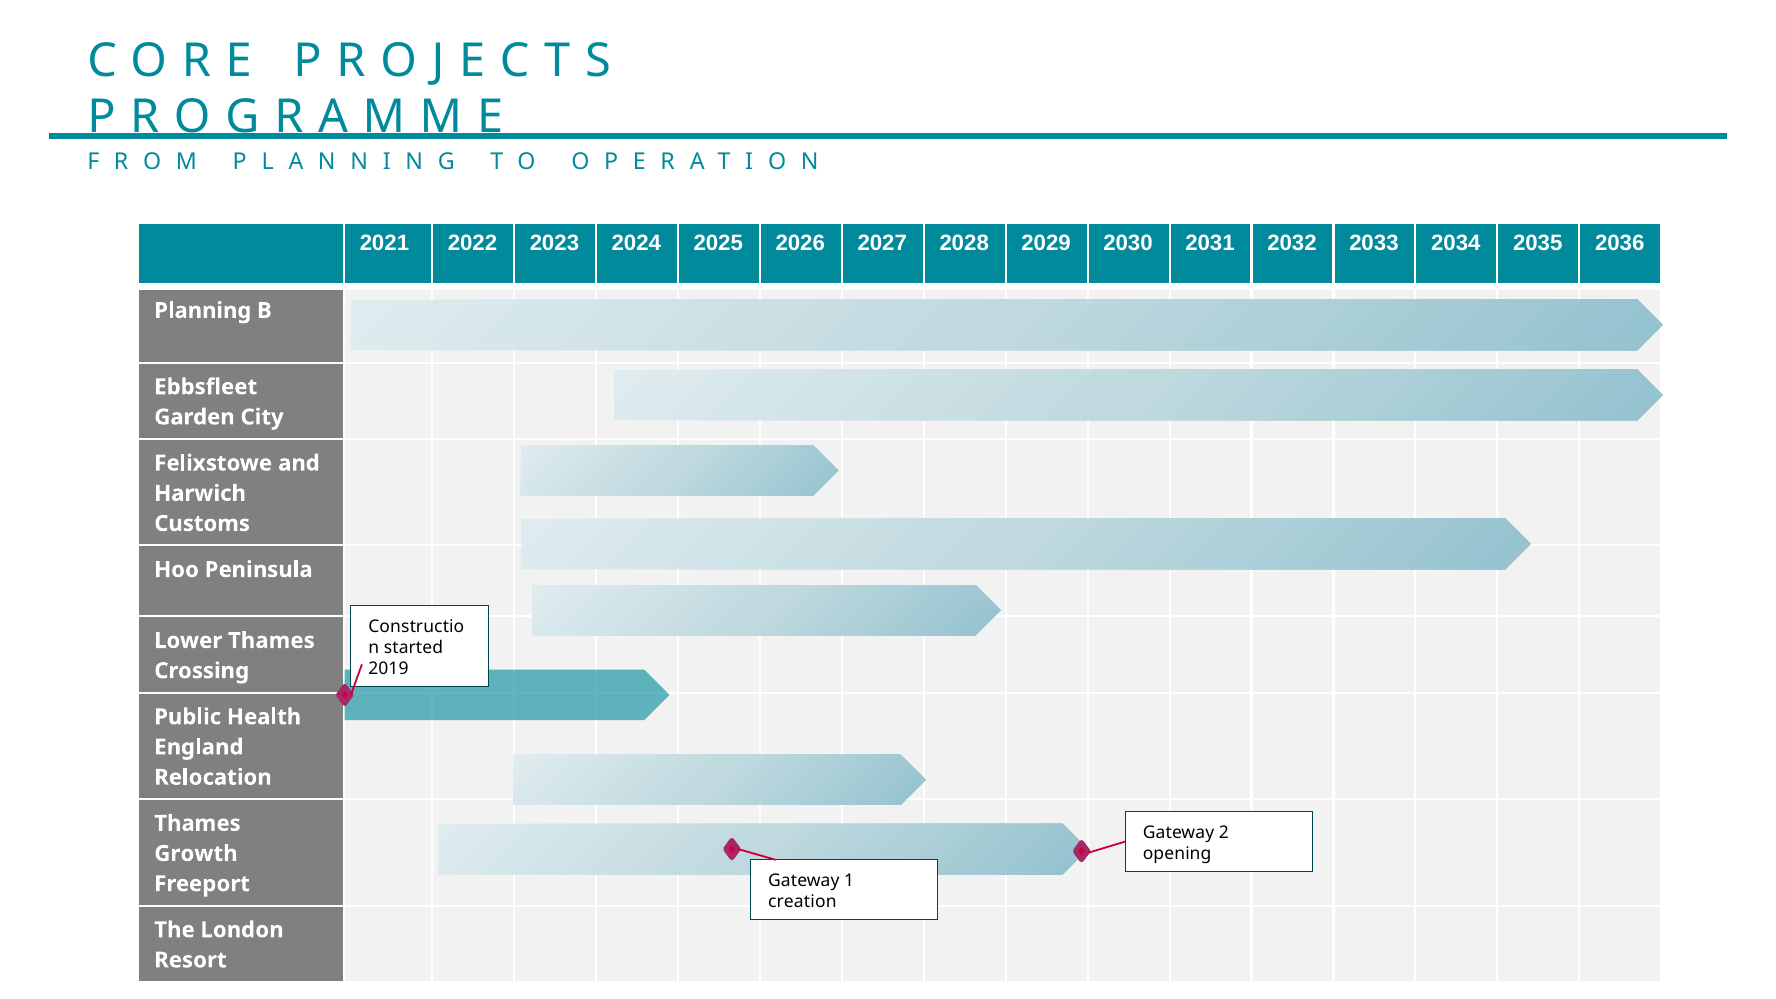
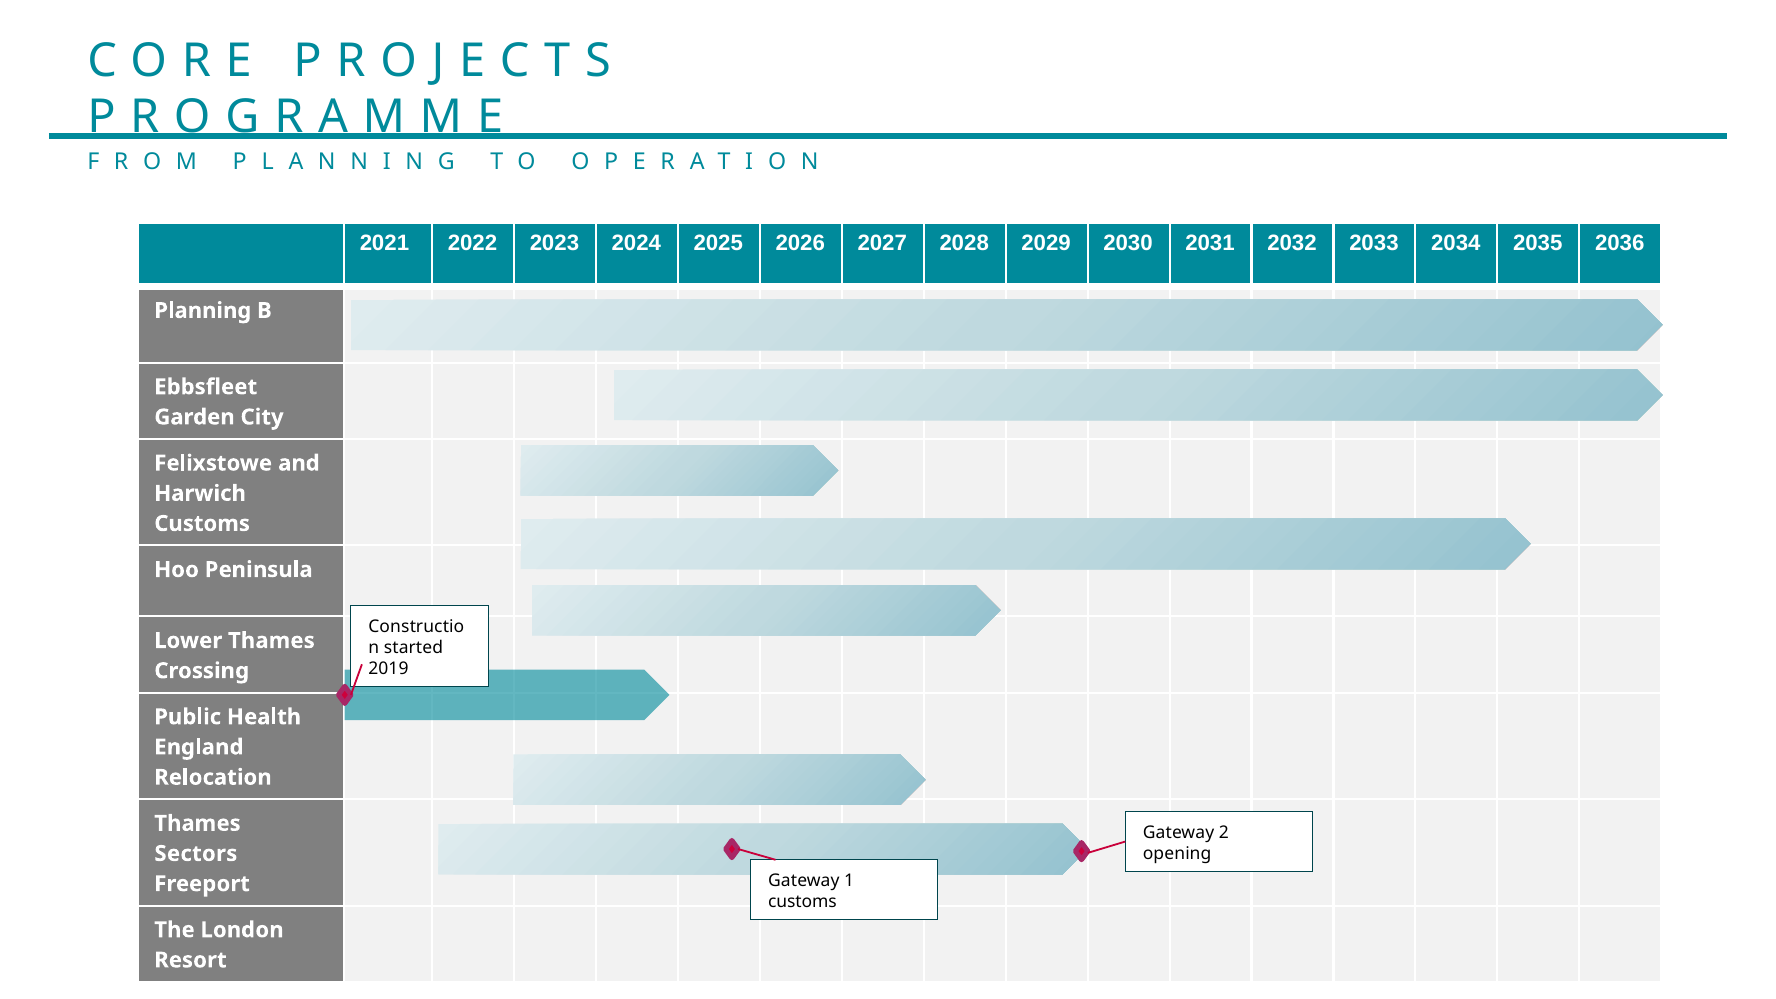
Growth: Growth -> Sectors (196, 854)
creation: creation -> customs (802, 901)
